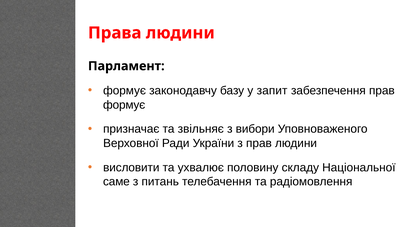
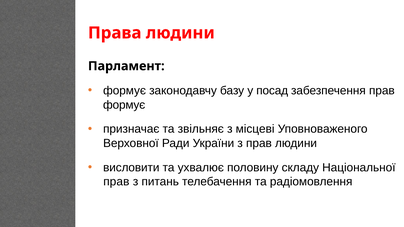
запит: запит -> посад (272, 91)
вибори: вибори -> місцеві (255, 129)
саме: саме -> прав (116, 182)
